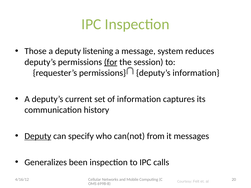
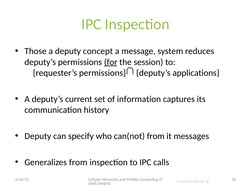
listening: listening -> concept (98, 51)
deputy’s information: information -> applications (196, 73)
Deputy underline: present -> none (38, 136)
Generalizes been: been -> from (78, 162)
